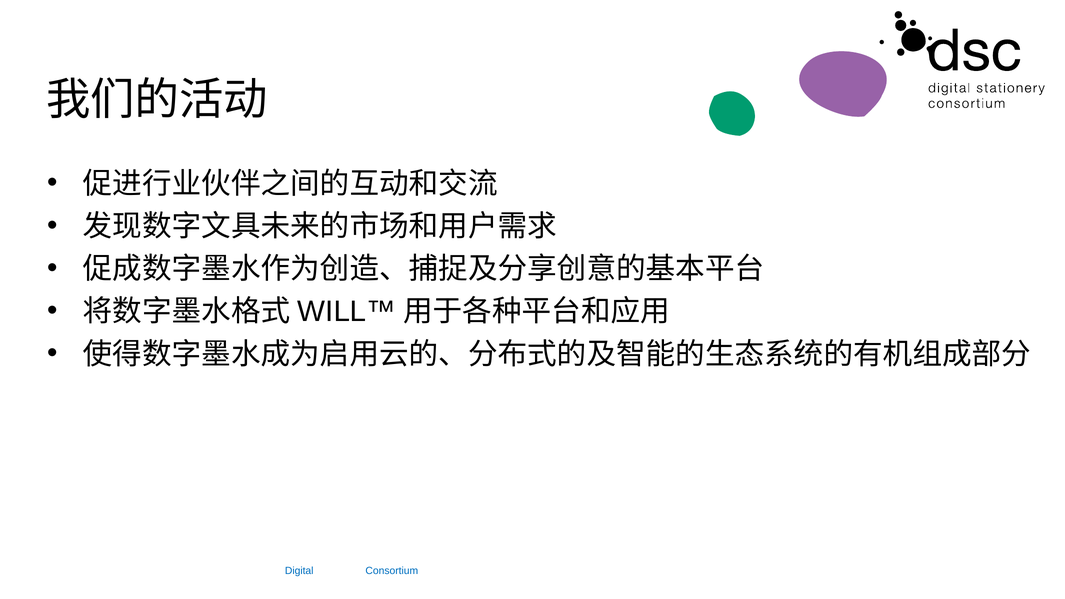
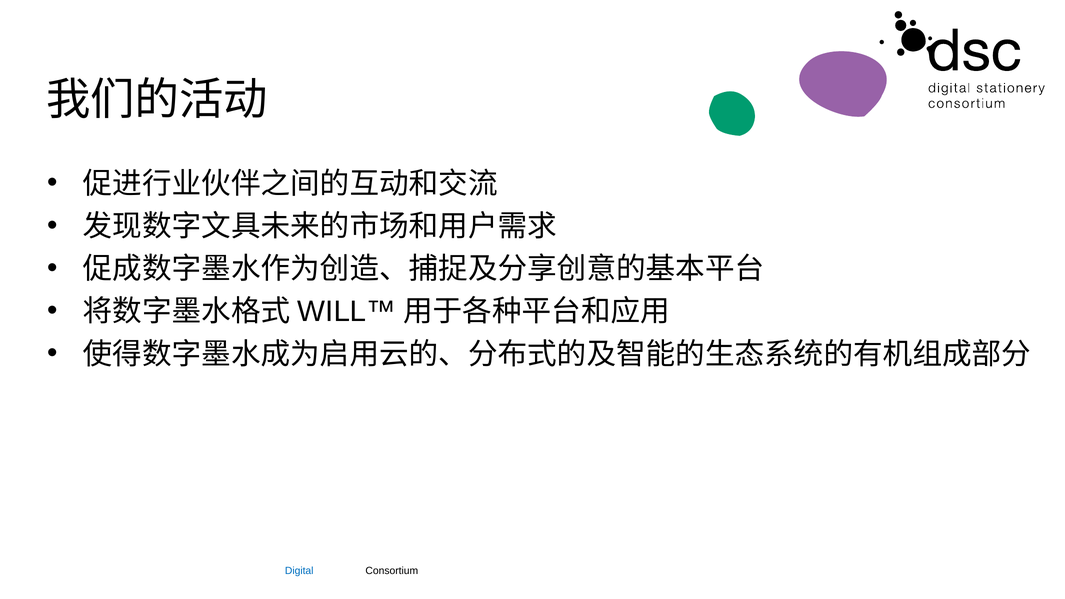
Consortium colour: blue -> black (392, 571)
